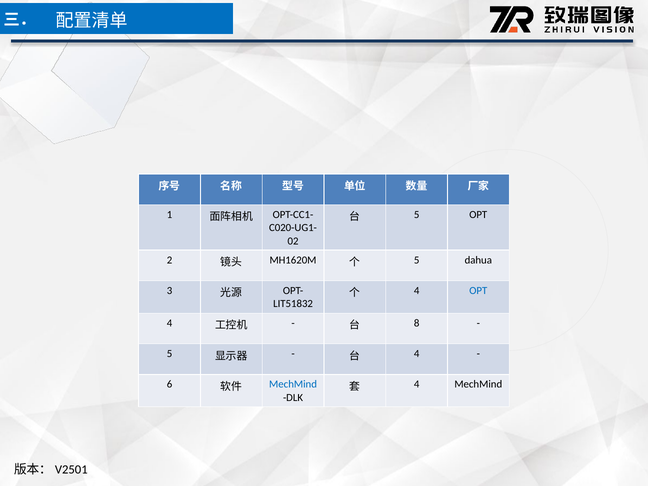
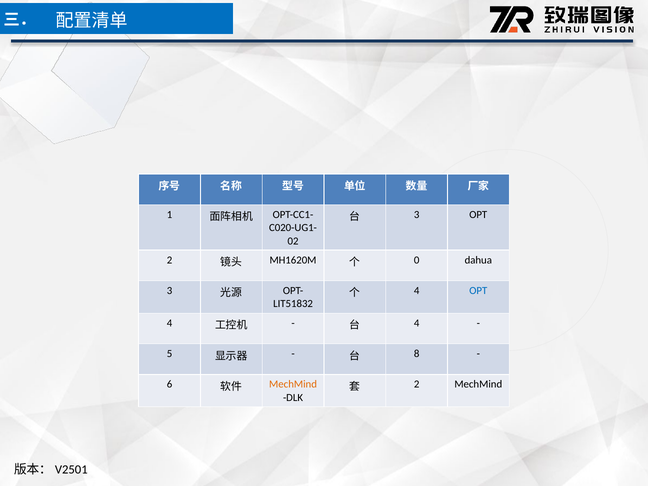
5: 5 -> 3 (417, 215)
5: 5 -> 0 (417, 260)
8: 8 -> 4 (417, 323)
4: 4 -> 8 (417, 354)
MechMind colour: blue -> orange (293, 384)
4: 4 -> 2 (417, 384)
